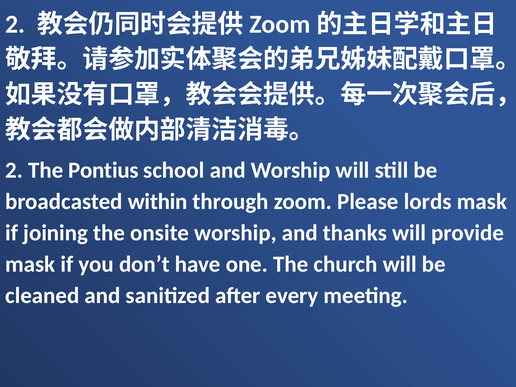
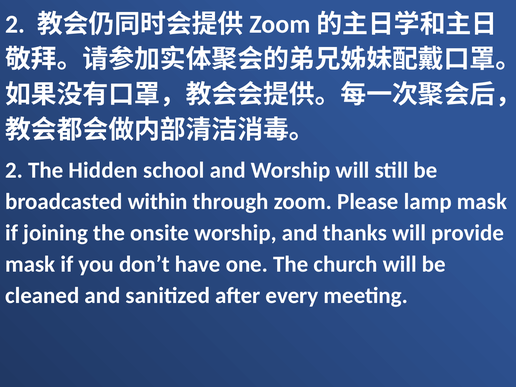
Pontius: Pontius -> Hidden (103, 170)
lords: lords -> lamp (428, 201)
